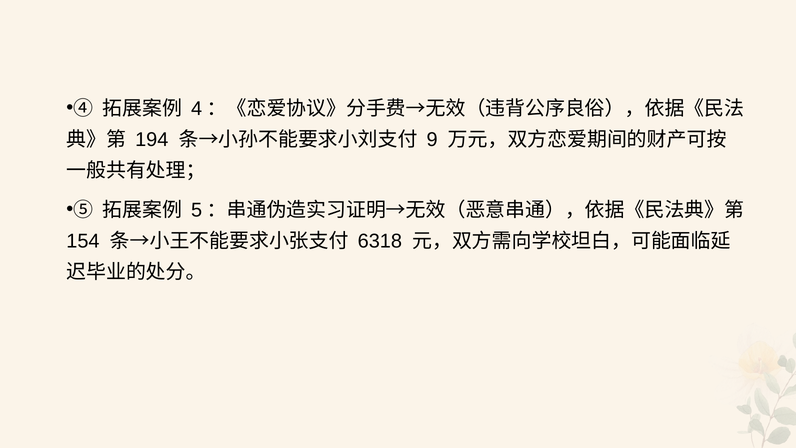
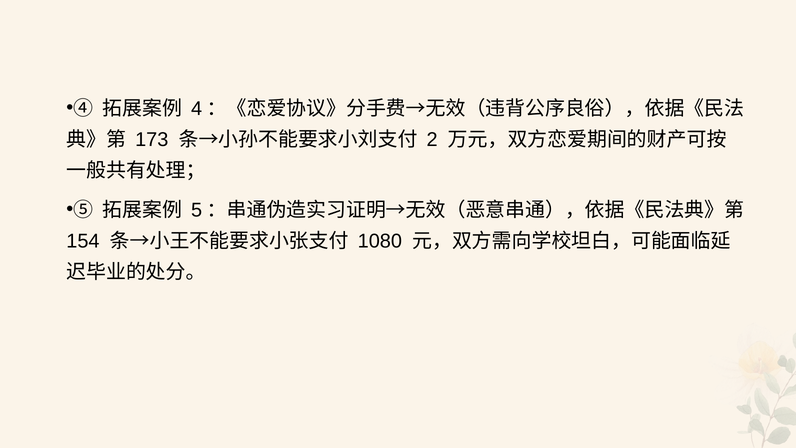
194: 194 -> 173 (152, 139)
9: 9 -> 2 (432, 139)
6318: 6318 -> 1080 (380, 241)
